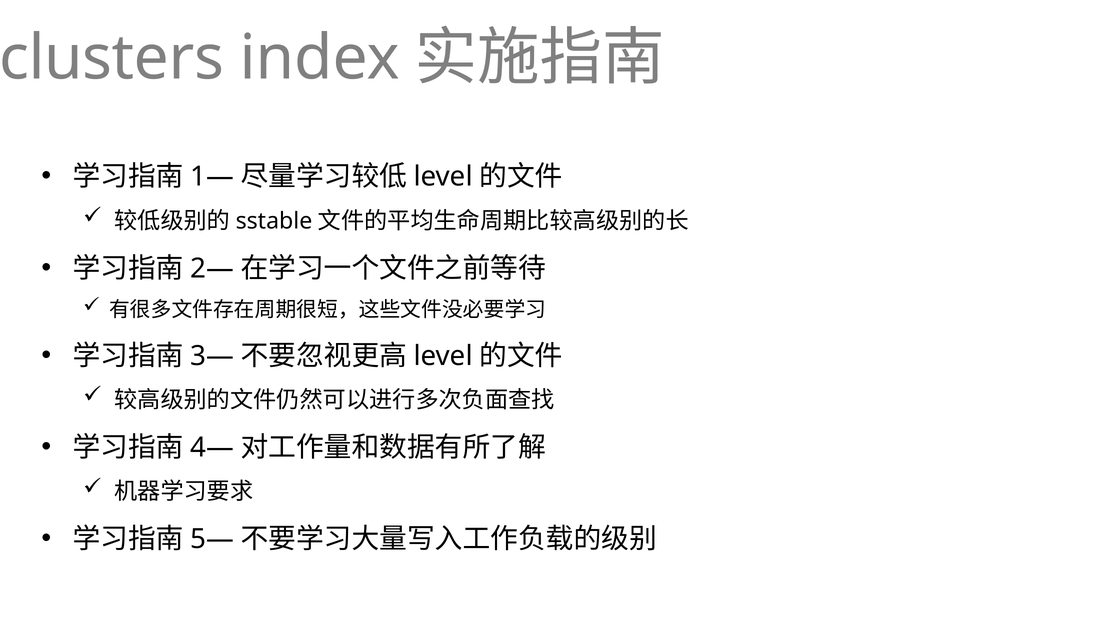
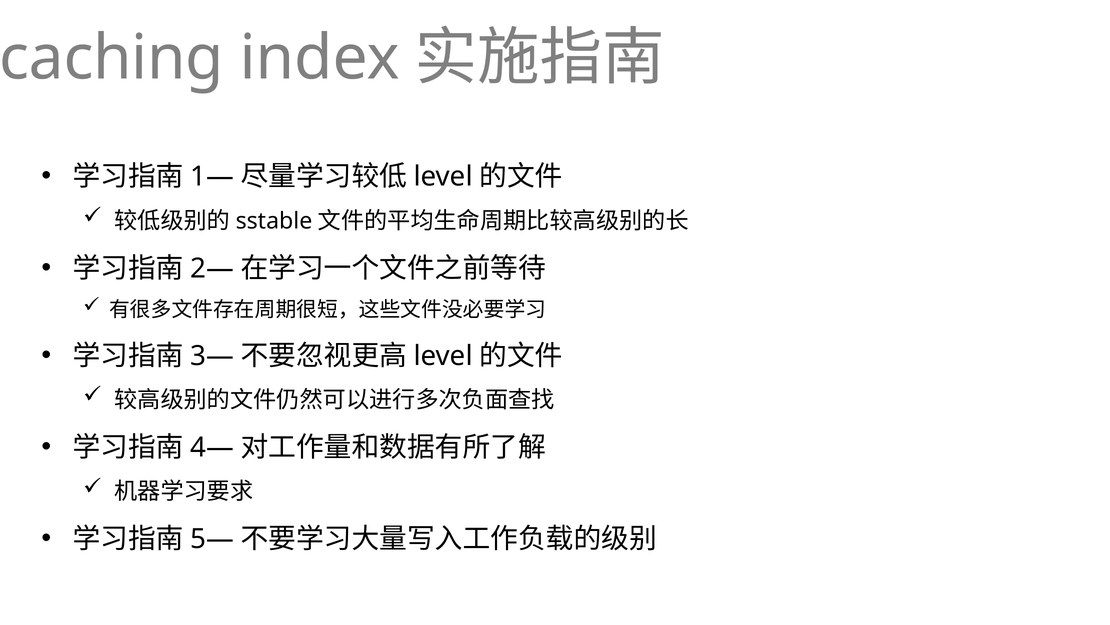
clusters: clusters -> caching (112, 58)
